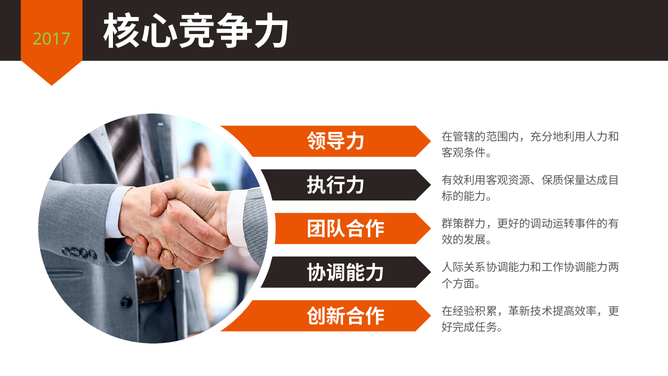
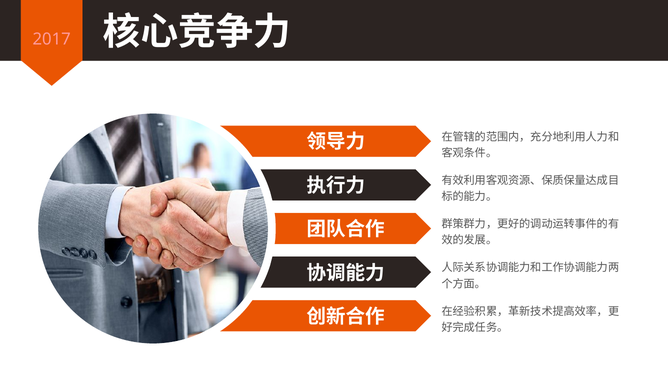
2017 colour: light green -> pink (52, 39)
